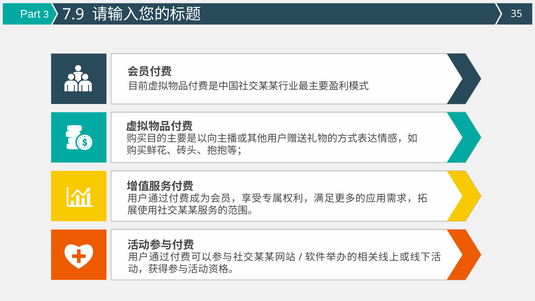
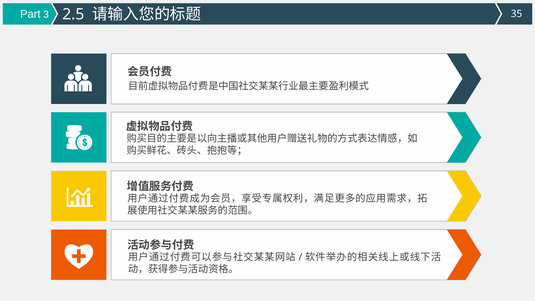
7.9: 7.9 -> 2.5 (73, 14)
